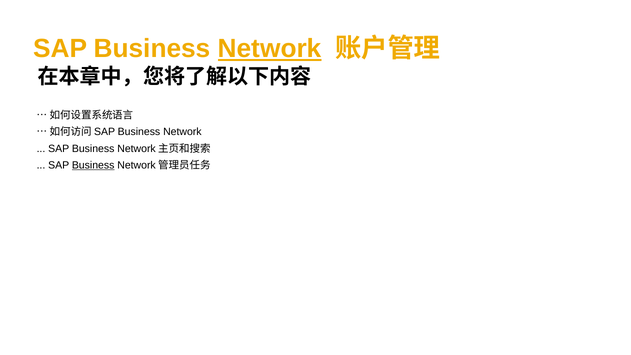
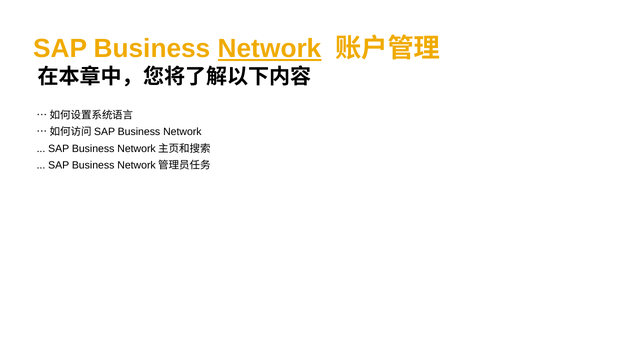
Business underline: present -> none (93, 165)
